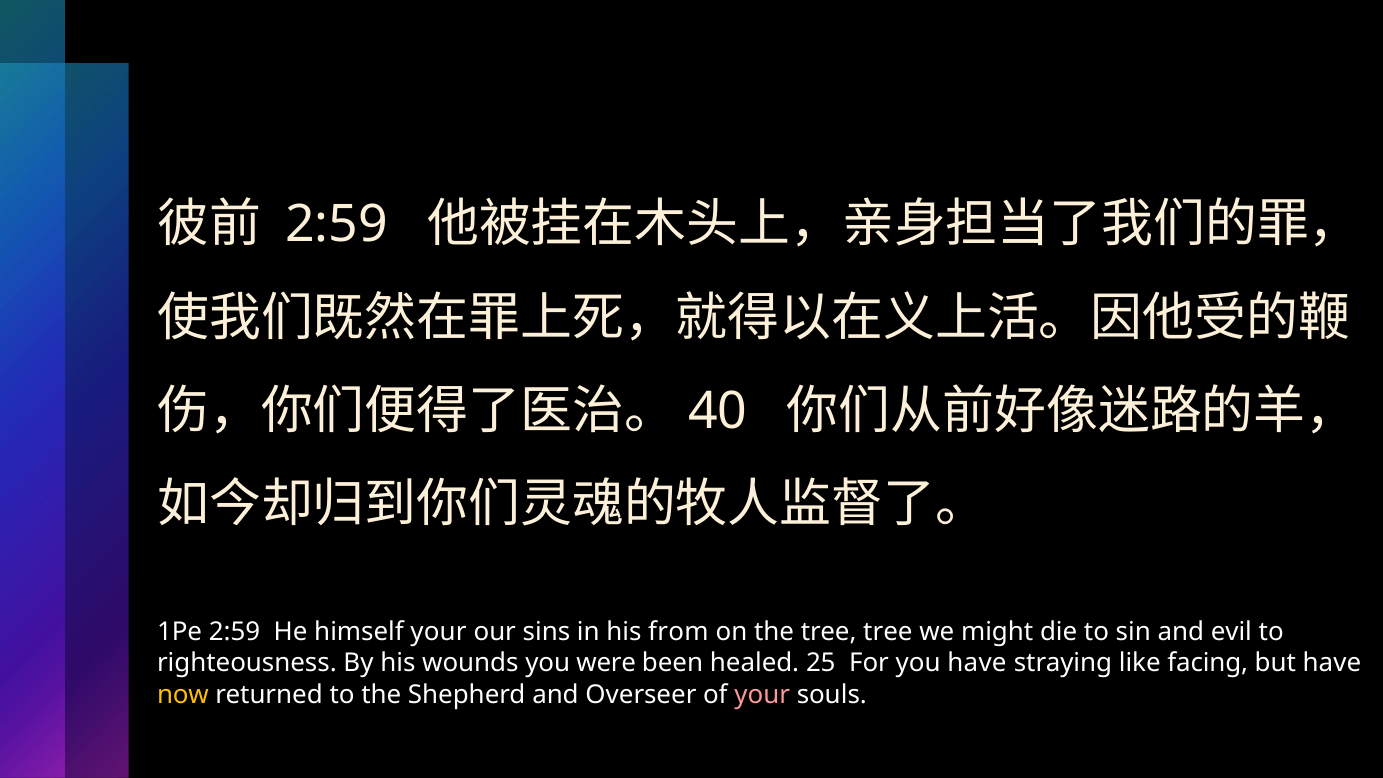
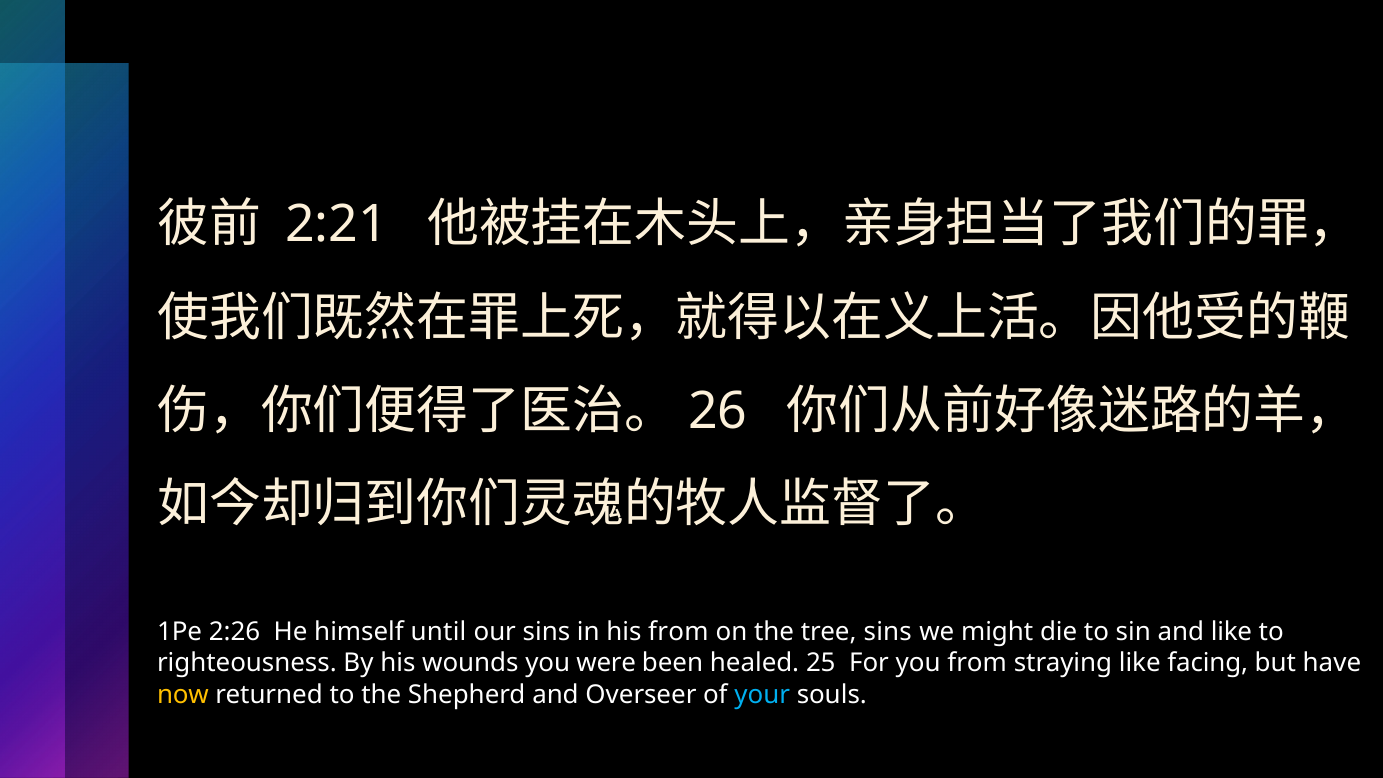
2:59: 2:59 -> 2:21 (336, 225)
40: 40 -> 26 (718, 411)
1Pe 2:59: 2:59 -> 2:26 (235, 632)
himself your: your -> until (439, 632)
tree tree: tree -> sins (888, 632)
and evil: evil -> like (1231, 632)
you have: have -> from (977, 663)
your colour: pink -> light blue (762, 694)
